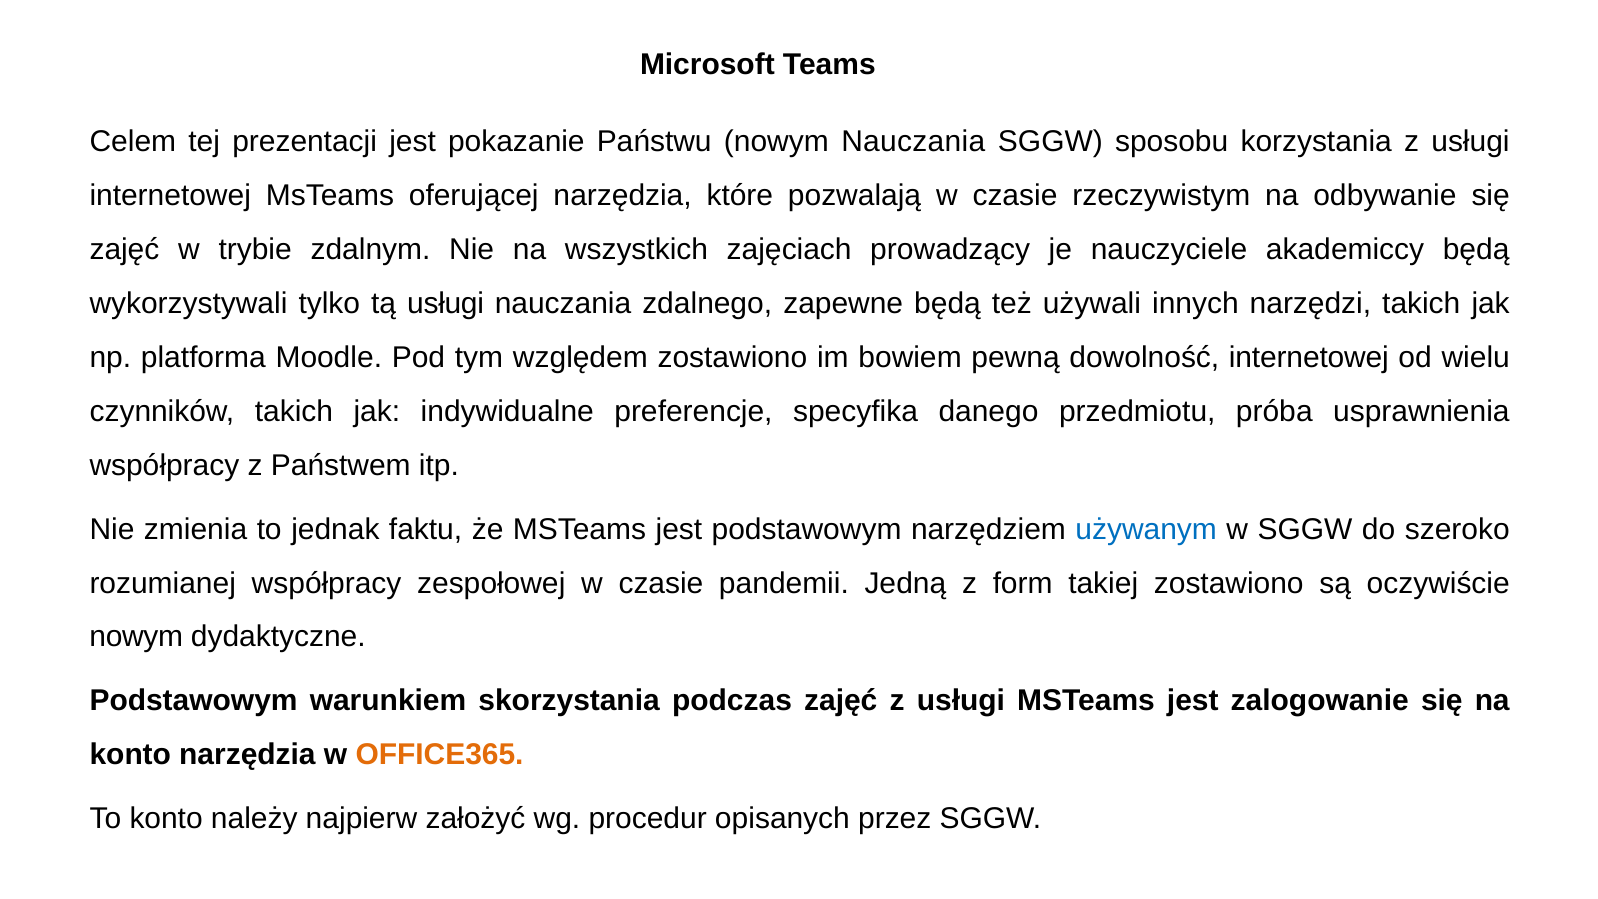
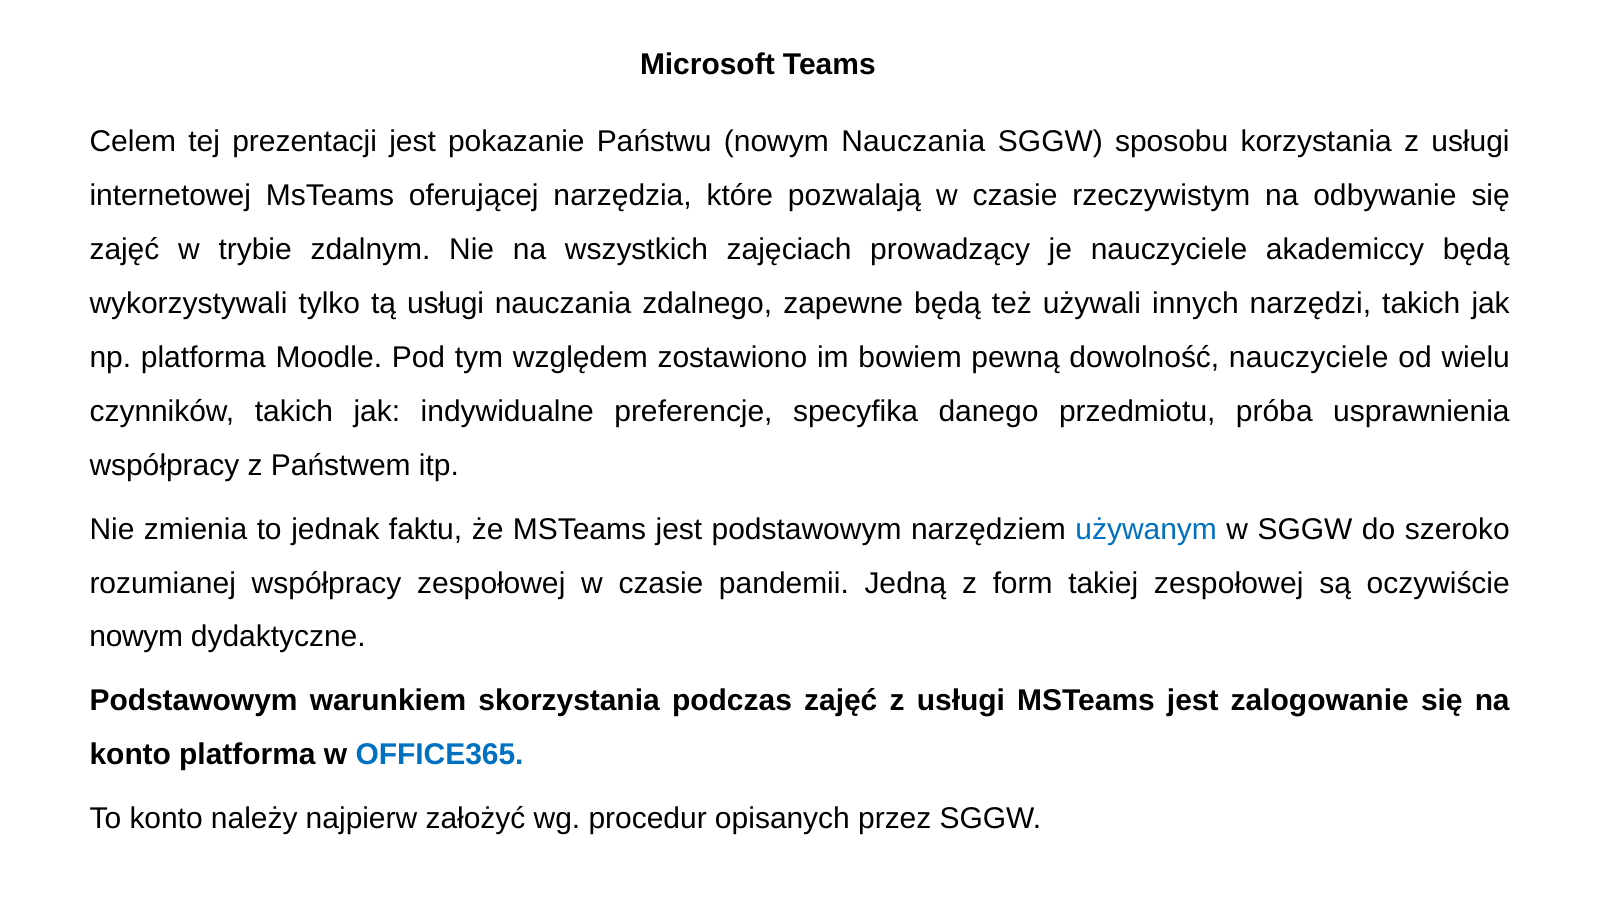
dowolność internetowej: internetowej -> nauczyciele (1309, 357)
takiej zostawiono: zostawiono -> zespołowej (1229, 583)
konto narzędzia: narzędzia -> platforma (247, 755)
OFFICE365 colour: orange -> blue (440, 755)
